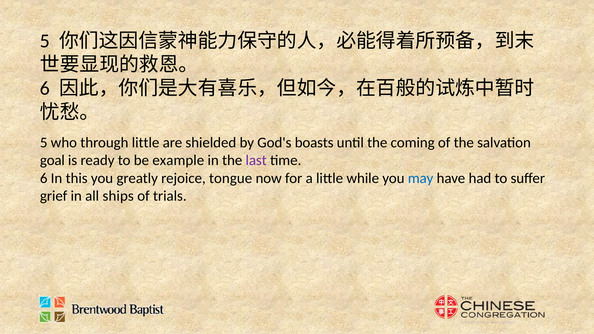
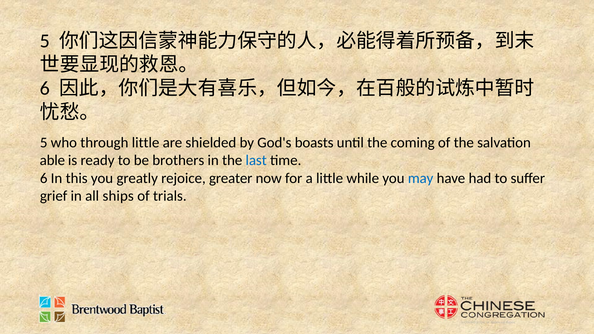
goal: goal -> able (52, 160)
example: example -> brothers (178, 160)
last colour: purple -> blue (256, 160)
tongue: tongue -> greater (231, 178)
